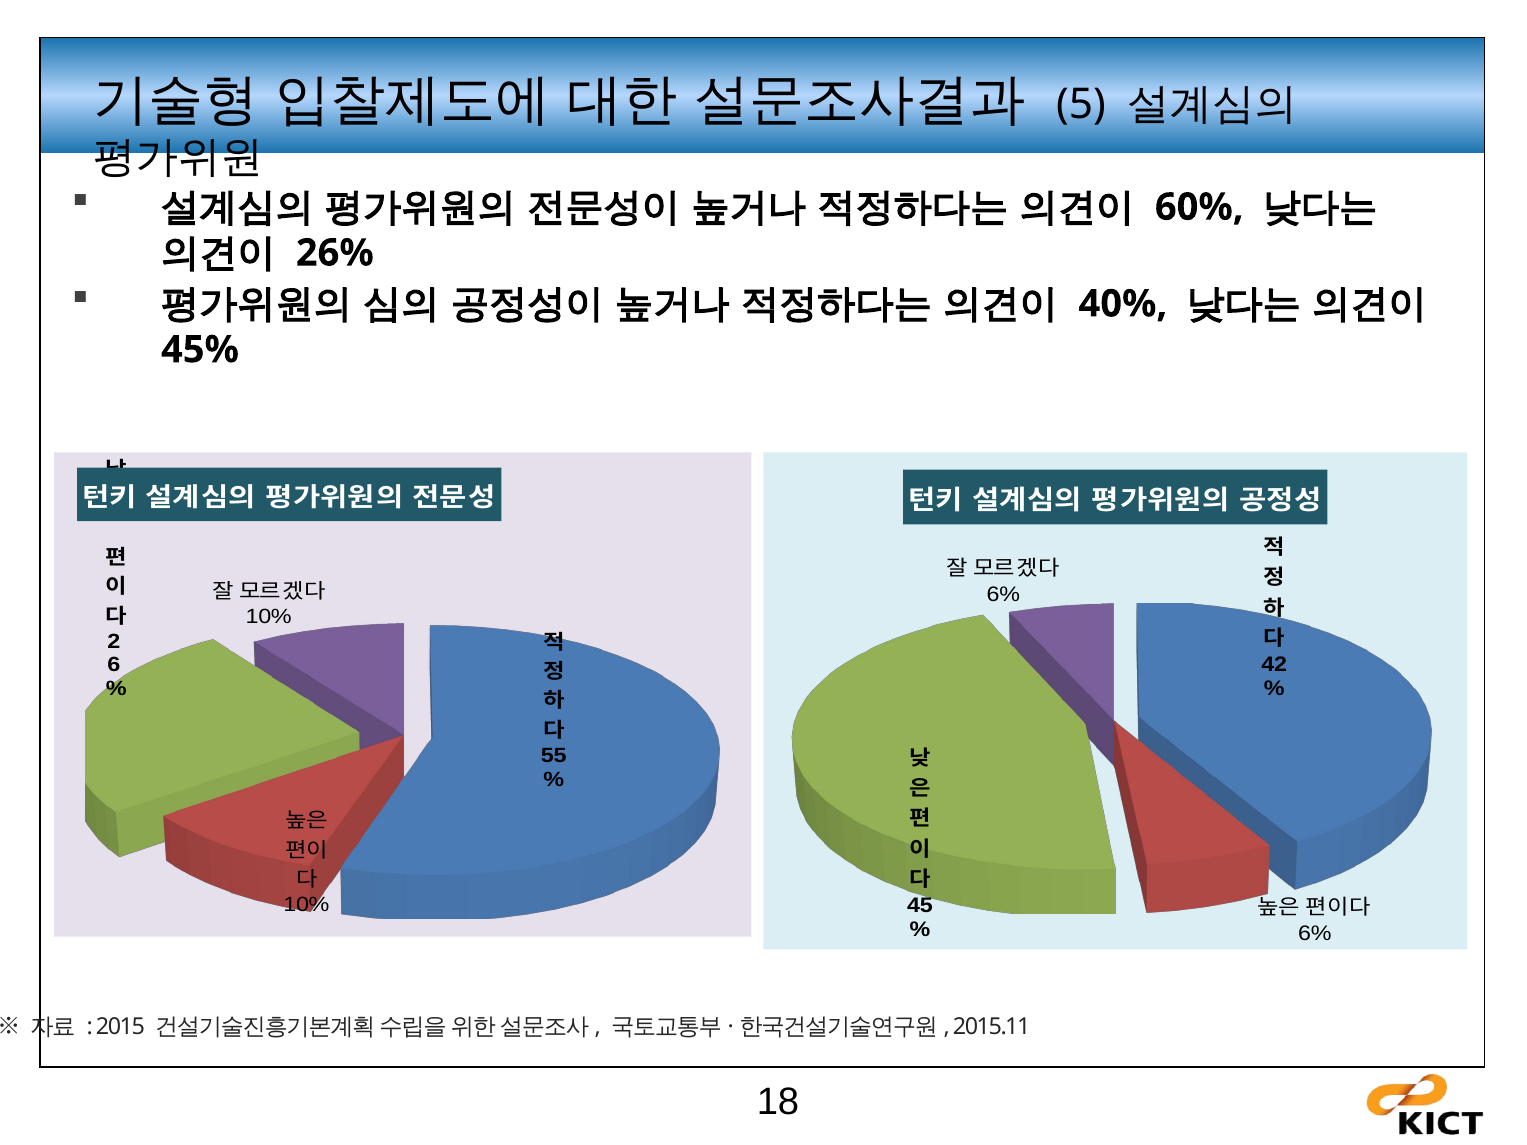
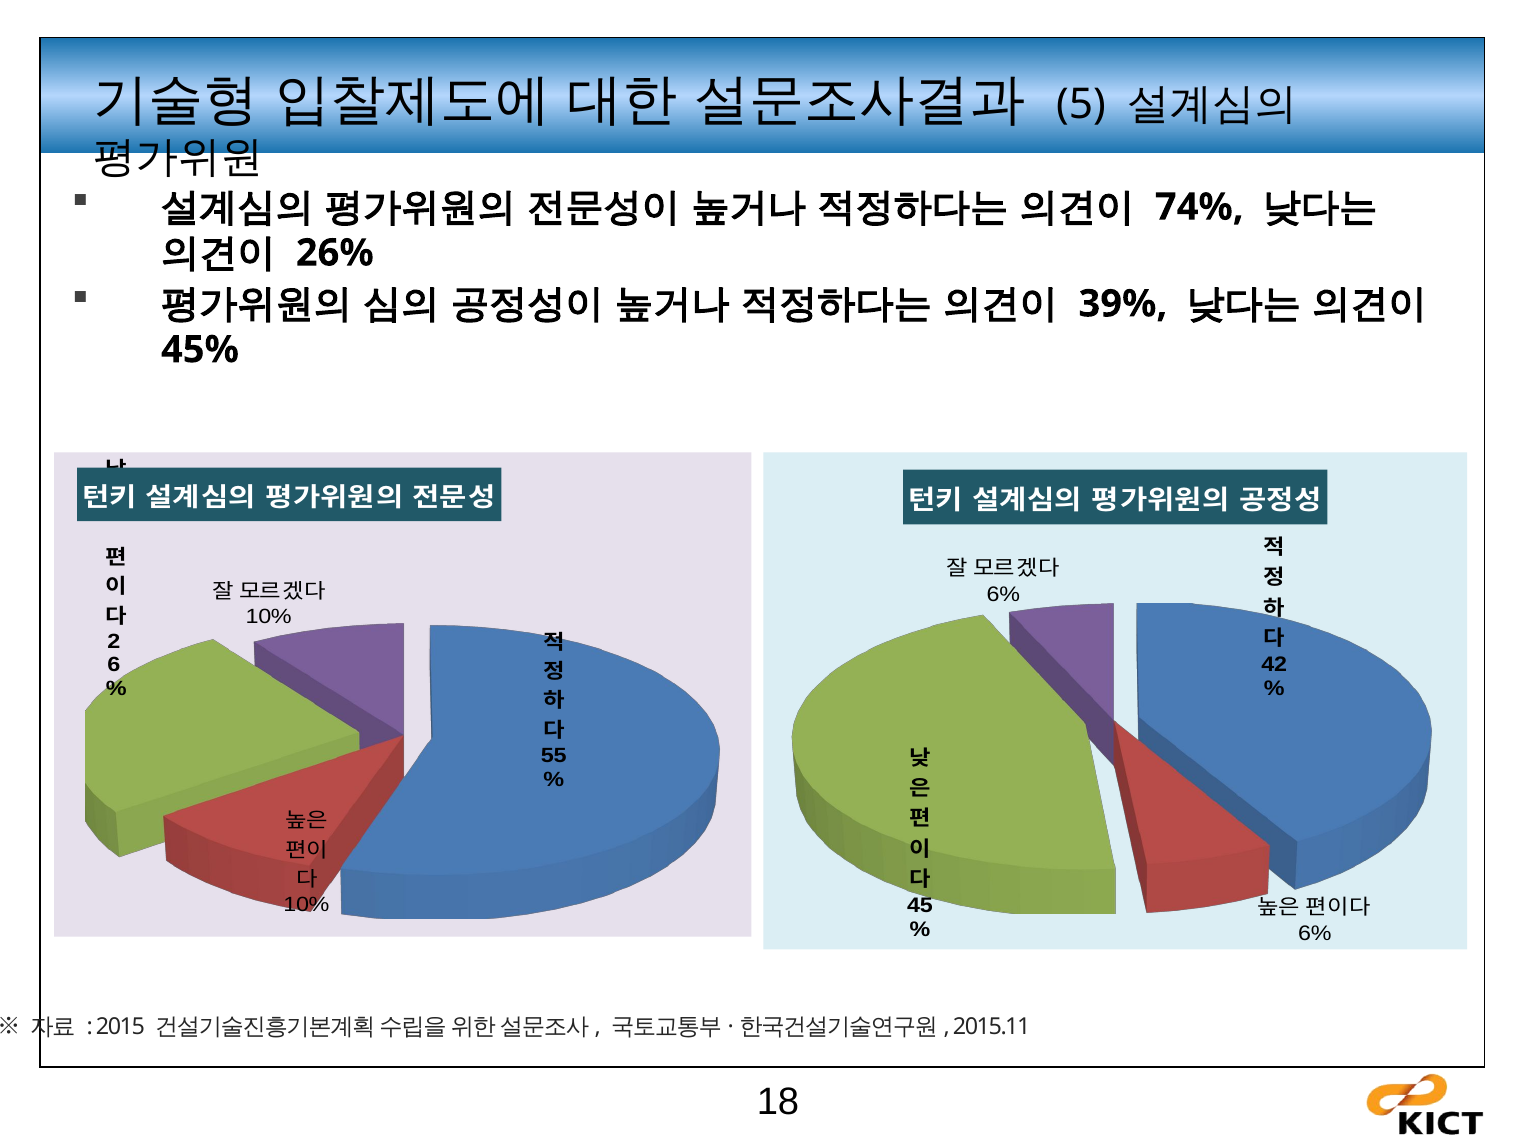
60%: 60% -> 74% (1199, 207)
40%: 40% -> 39% (1123, 304)
